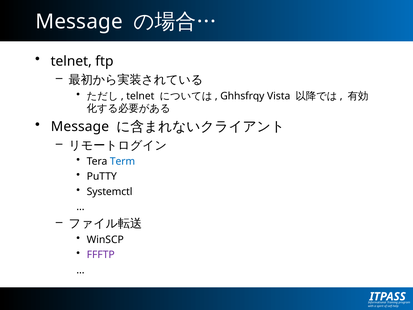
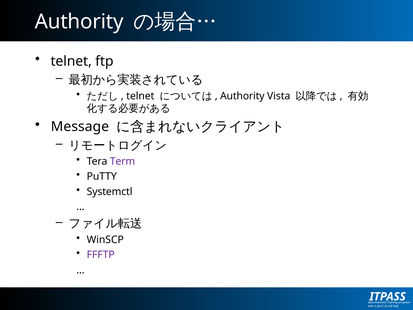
Message: Message -> Authority (79, 22)
Ghhsfrqy: Ghhsfrqy -> Authority (242, 96)
Term colour: blue -> purple (123, 161)
